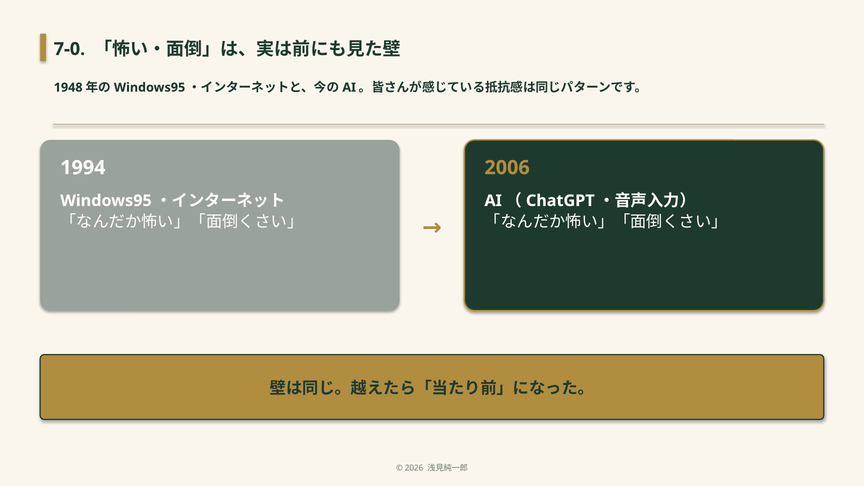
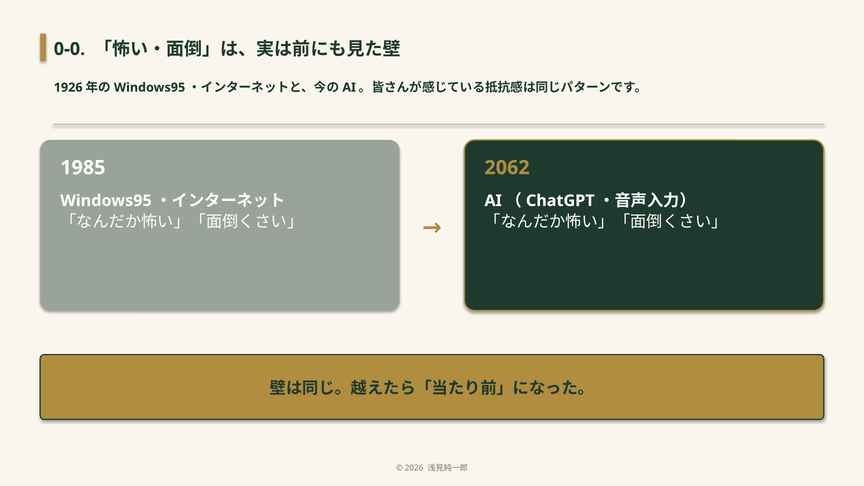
7-0: 7-0 -> 0-0 (69, 49)
1948: 1948 -> 1926 (68, 87)
1994: 1994 -> 1985 (83, 168)
2006: 2006 -> 2062 (507, 168)
